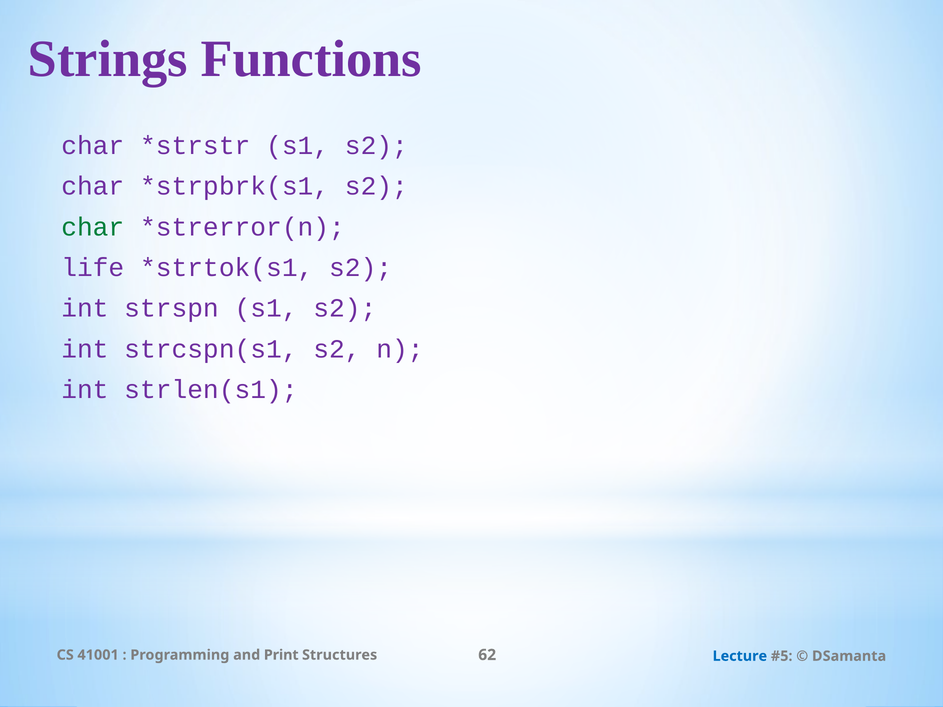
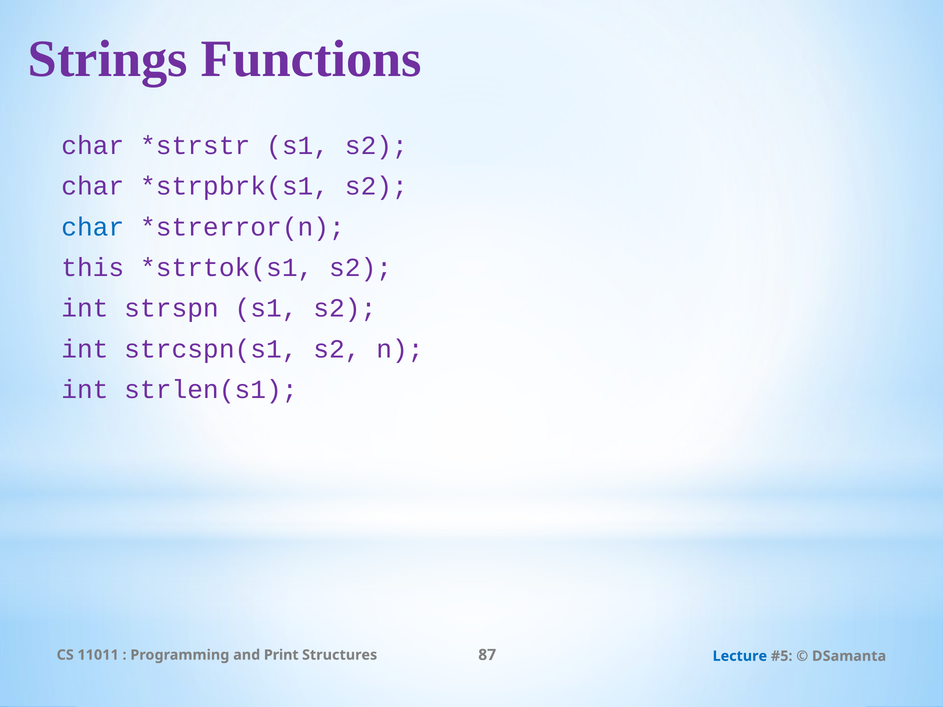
char colour: green -> blue (93, 227)
life: life -> this (93, 268)
41001: 41001 -> 11011 (98, 655)
62: 62 -> 87 (487, 655)
